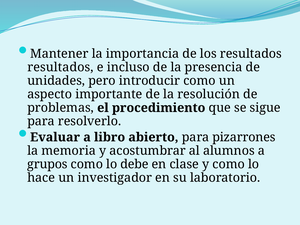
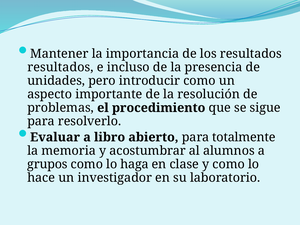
pizarrones: pizarrones -> totalmente (244, 137)
debe: debe -> haga (134, 164)
